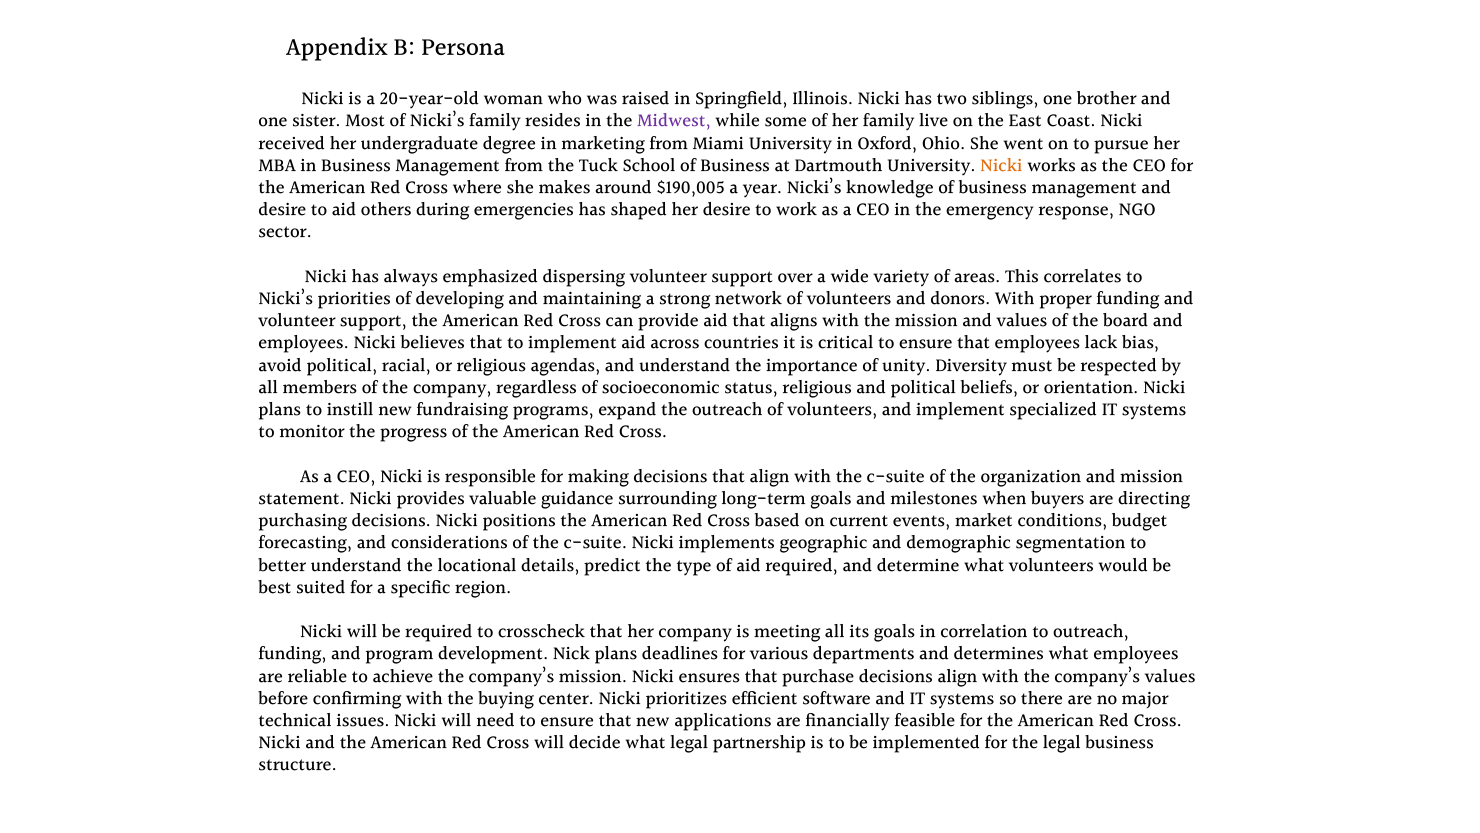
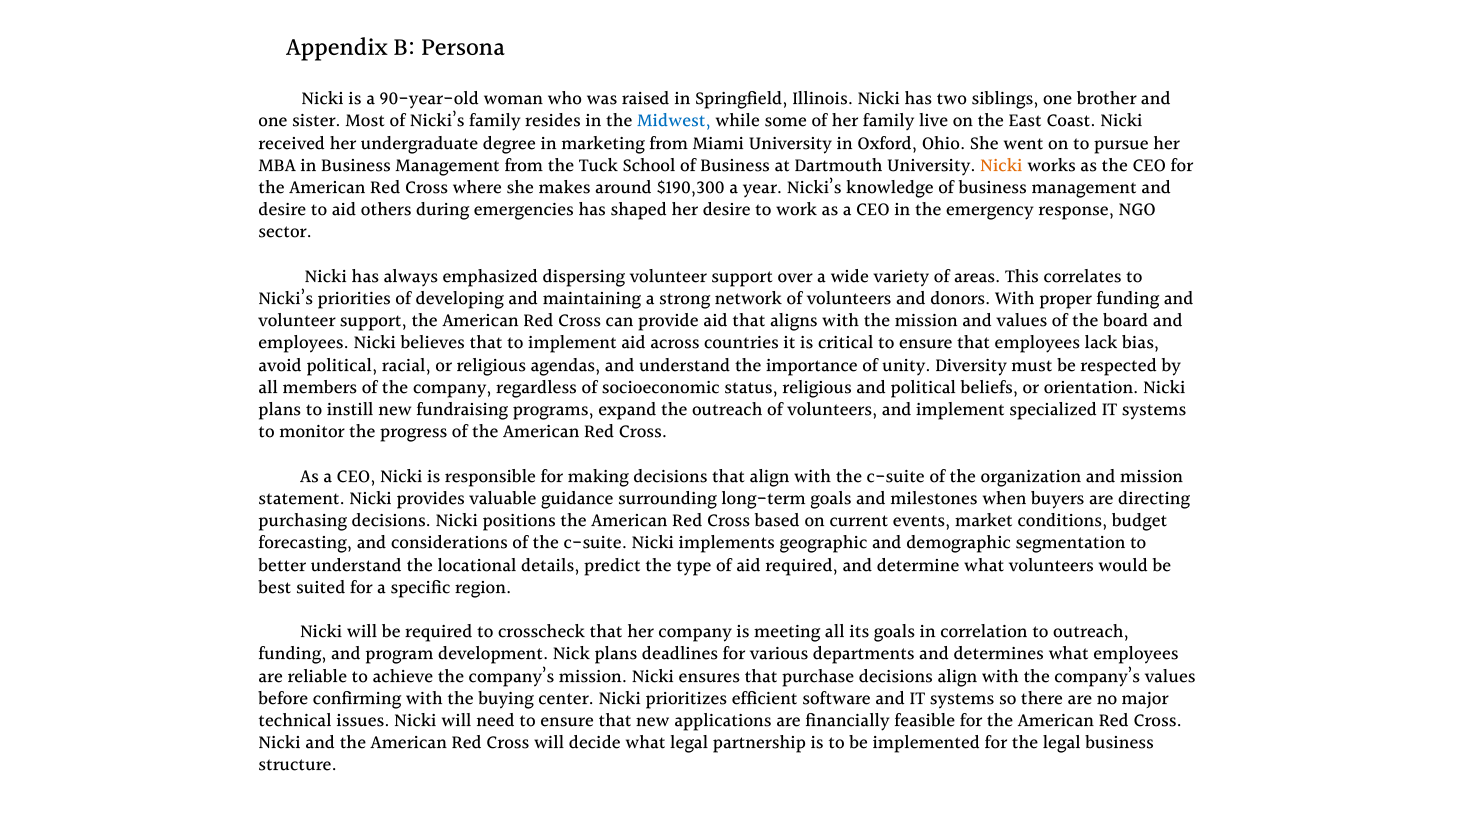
20-year-old: 20-year-old -> 90-year-old (429, 99)
Midwest colour: purple -> blue (674, 122)
$190,005: $190,005 -> $190,300 (691, 188)
